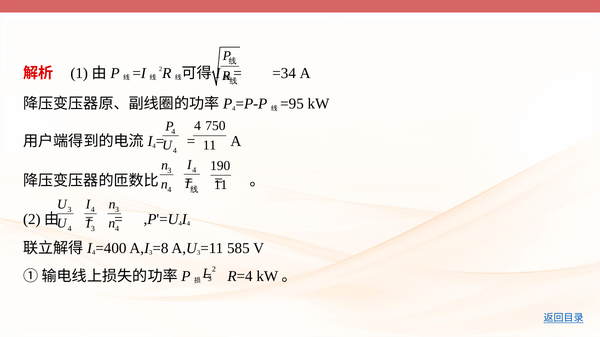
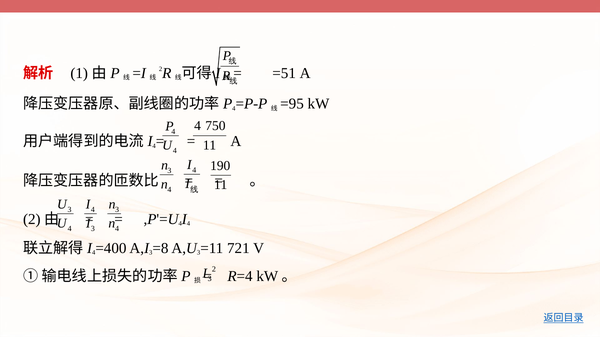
=34: =34 -> =51 (284, 73)
585: 585 -> 721 (238, 248)
